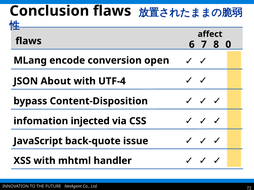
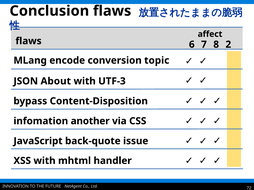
0: 0 -> 2 (228, 45)
open: open -> topic (157, 61)
UTF-4: UTF-4 -> UTF-3 (112, 81)
injected: injected -> another (90, 121)
